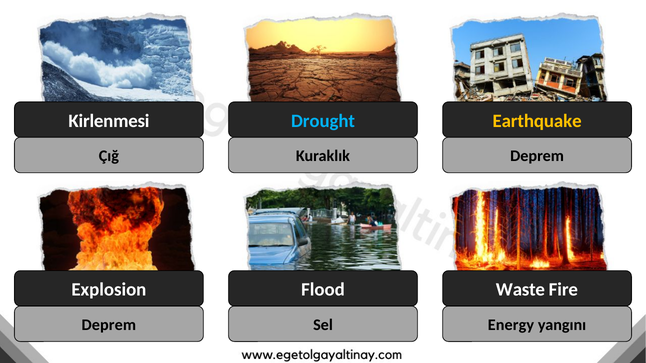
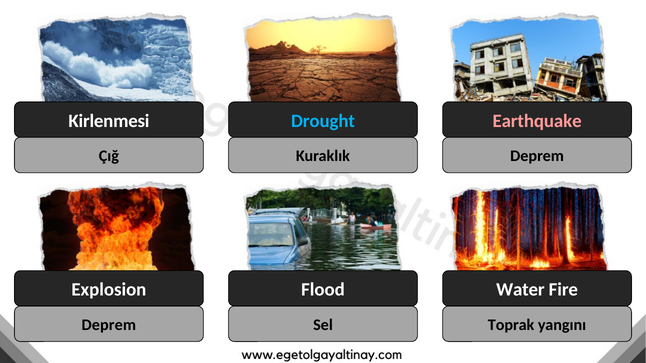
Earthquake colour: yellow -> pink (537, 121)
Waste: Waste -> Water (520, 290)
Energy: Energy -> Toprak (511, 325)
